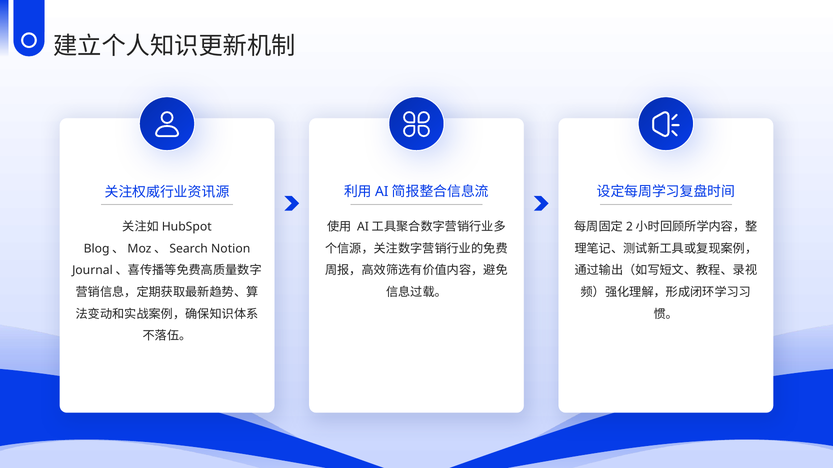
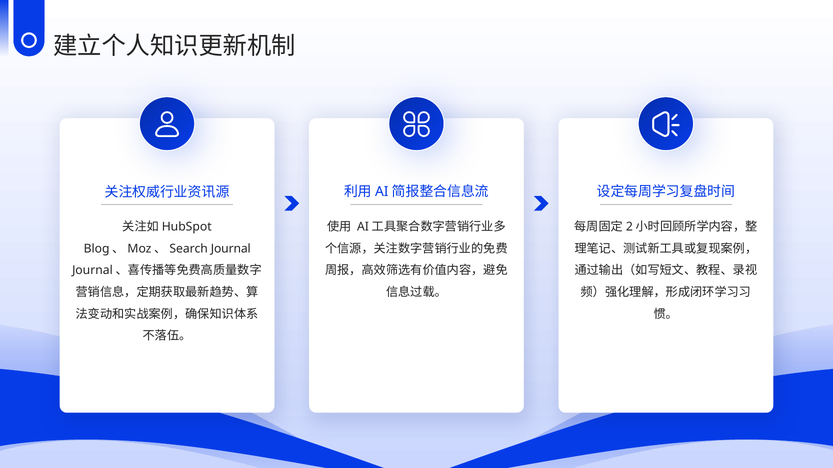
Notion: Notion -> Journal (231, 249)
